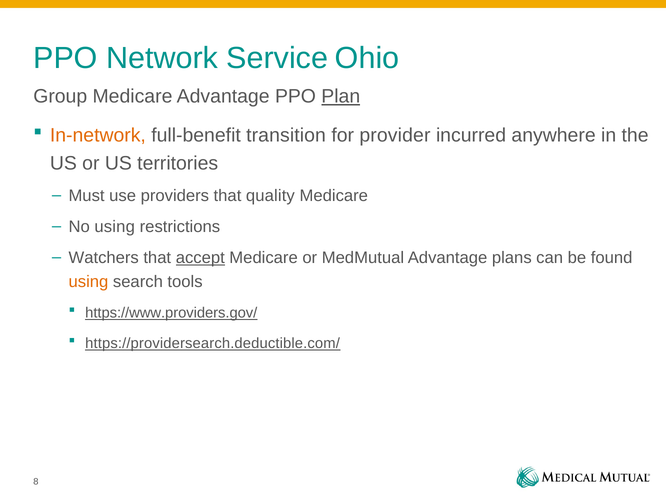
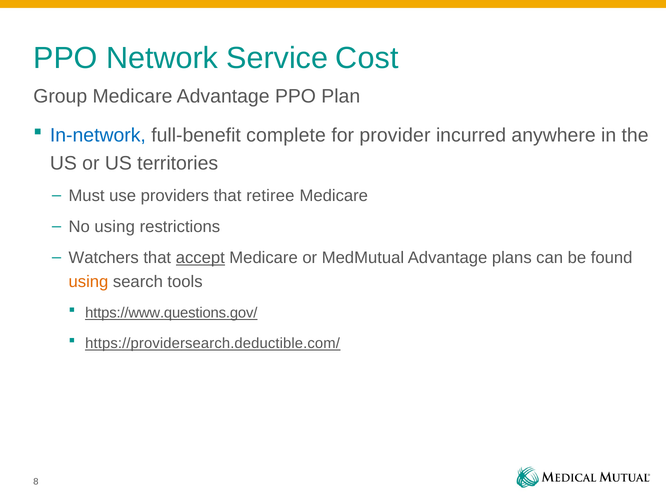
Ohio: Ohio -> Cost (367, 58)
Plan underline: present -> none (341, 96)
In-network colour: orange -> blue (98, 135)
transition: transition -> complete (286, 135)
quality: quality -> retiree (270, 196)
https://www.providers.gov/: https://www.providers.gov/ -> https://www.questions.gov/ (171, 313)
